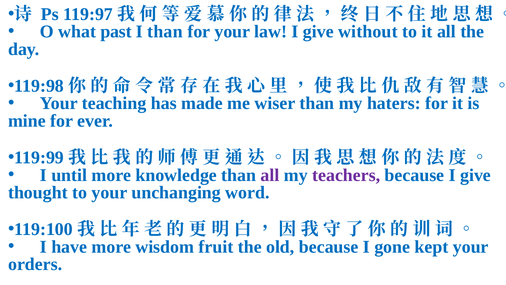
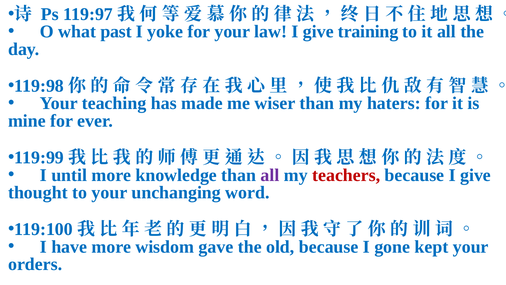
I than: than -> yoke (165, 32)
without: without -> training (368, 32)
teachers colour: purple -> red (346, 175)
fruit: fruit -> gave (216, 246)
